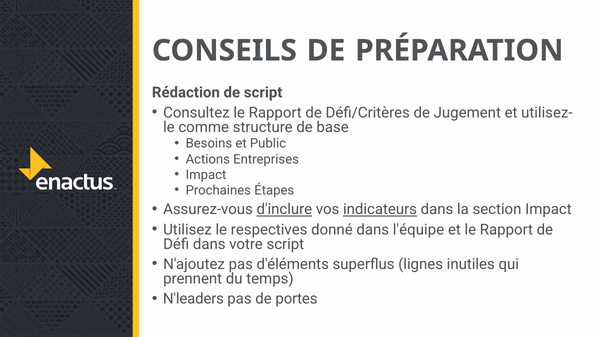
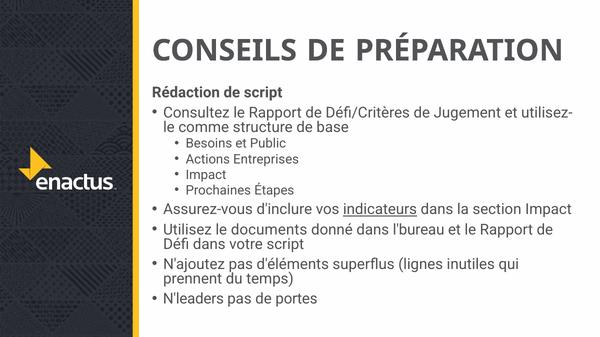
d'inclure underline: present -> none (284, 210)
respectives: respectives -> documents (269, 230)
l'équipe: l'équipe -> l'bureau (419, 230)
